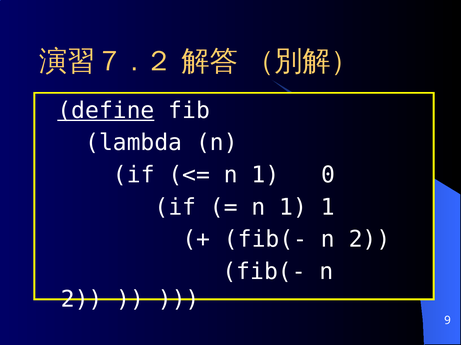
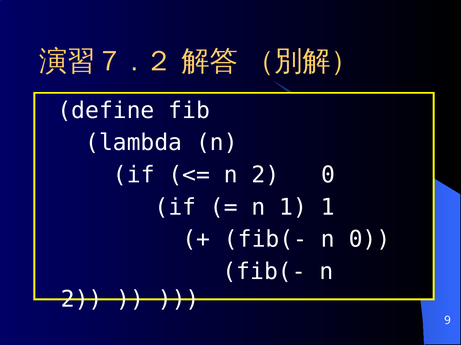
define underline: present -> none (106, 111)
1: 1 -> 2 (265, 175)
2: 2 -> 0 (369, 240)
